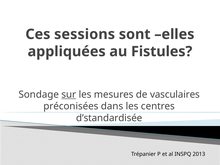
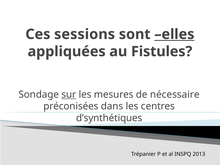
elles underline: none -> present (174, 34)
vasculaires: vasculaires -> nécessaire (175, 95)
d’standardisée: d’standardisée -> d’synthétiques (109, 118)
